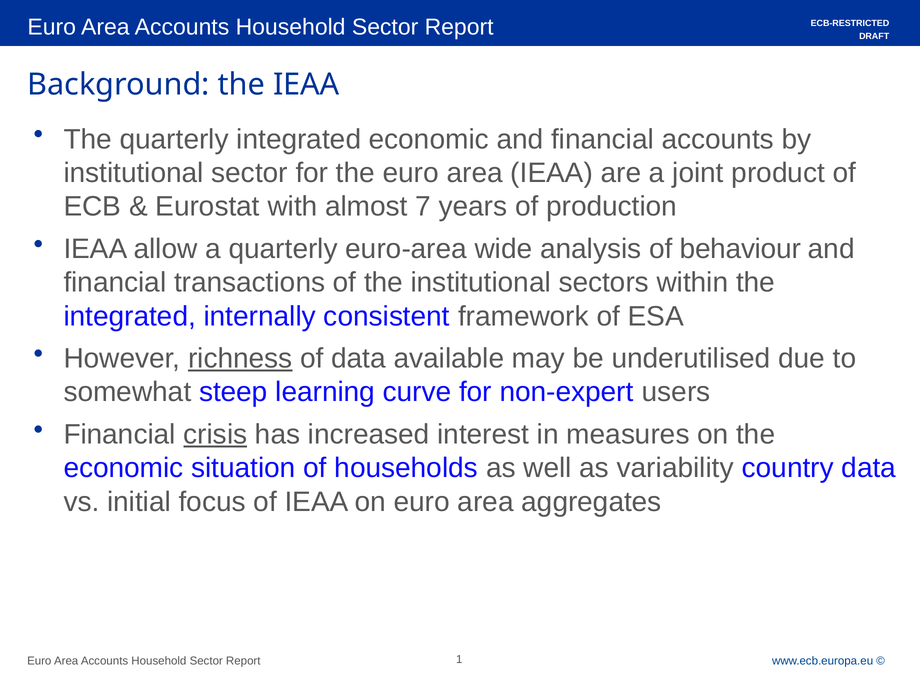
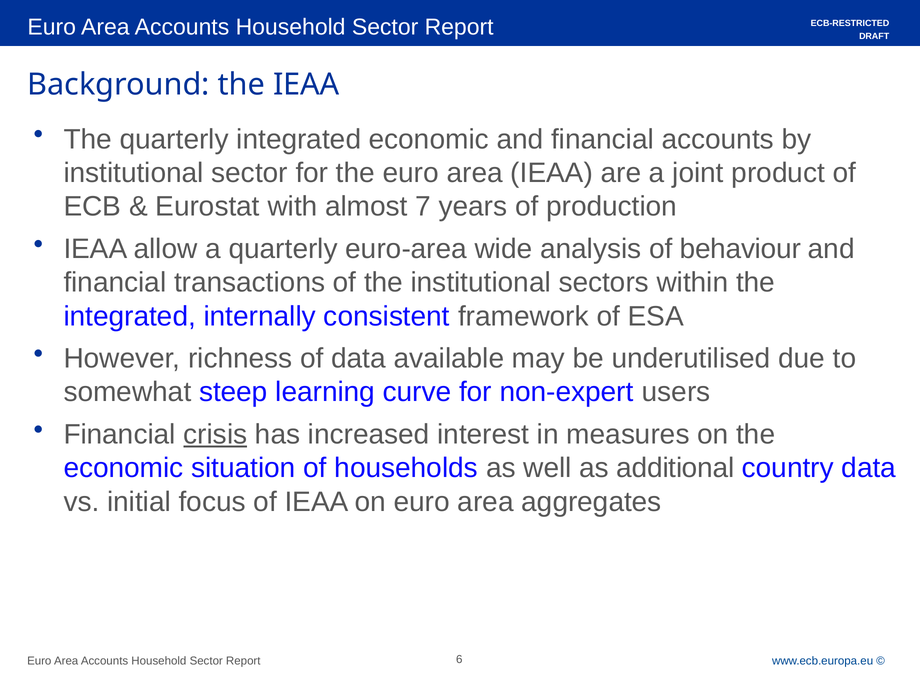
richness underline: present -> none (240, 358)
variability: variability -> additional (675, 468)
1: 1 -> 6 (459, 659)
